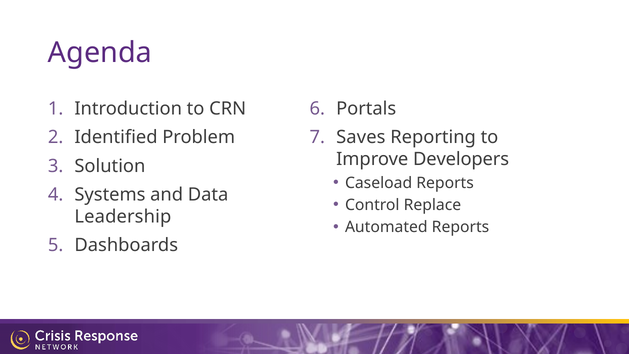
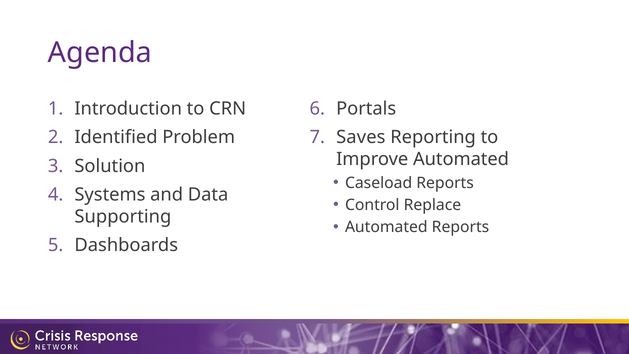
Improve Developers: Developers -> Automated (461, 159)
Leadership: Leadership -> Supporting (123, 216)
